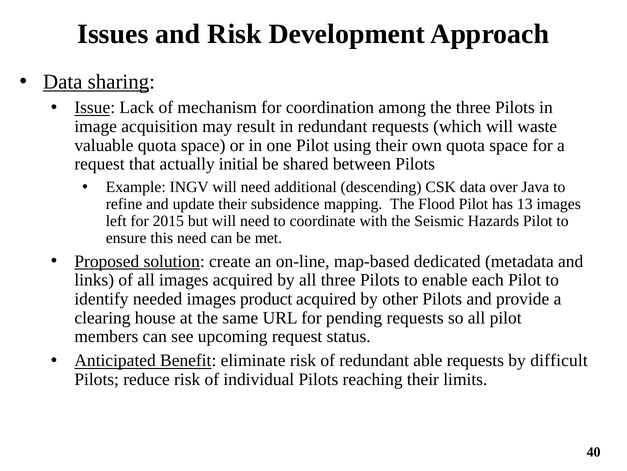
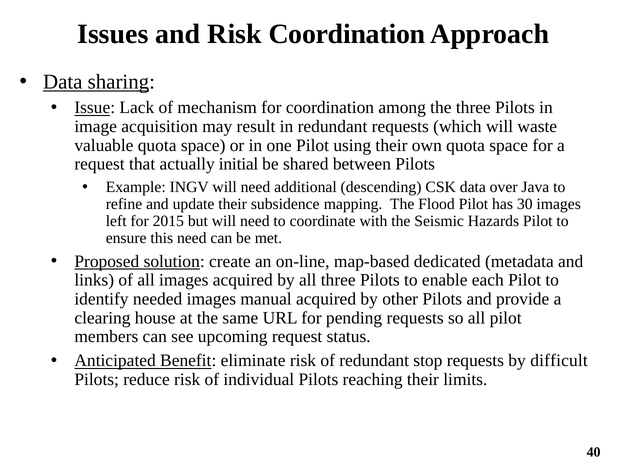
Risk Development: Development -> Coordination (347, 34)
13: 13 -> 30 (525, 204)
product: product -> manual (266, 298)
able: able -> stop (428, 360)
